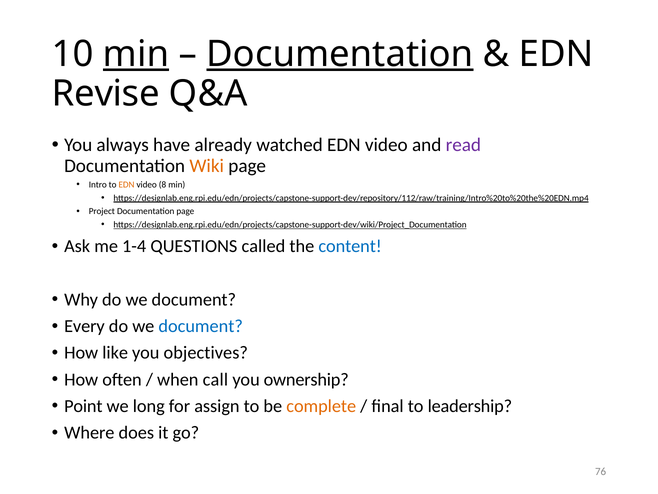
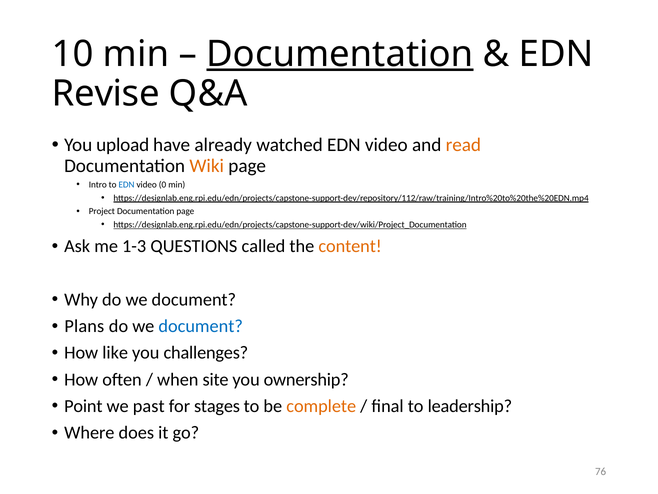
min underline: present -> none (136, 54)
always: always -> upload (123, 145)
read colour: purple -> orange (463, 145)
EDN colour: orange -> blue (126, 184)
8: 8 -> 0 (163, 184)
1-4: 1-4 -> 1-3 (134, 246)
content colour: blue -> orange (350, 246)
Every: Every -> Plans (84, 326)
objectives: objectives -> challenges (206, 353)
call: call -> site (216, 379)
long: long -> past (149, 406)
assign: assign -> stages (217, 406)
